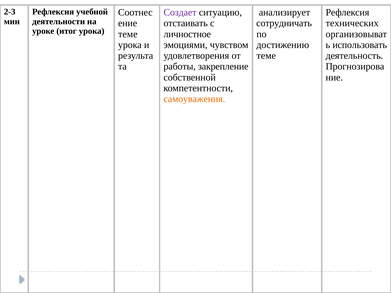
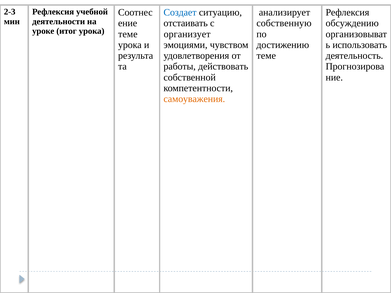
Создает colour: purple -> blue (180, 12)
сотрудничать: сотрудничать -> собственную (284, 23)
технических: технических -> обсуждению (352, 23)
личностное: личностное -> организует (187, 34)
закрепление: закрепление -> действовать (223, 67)
